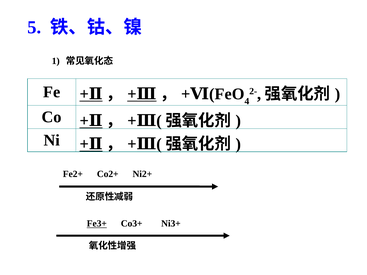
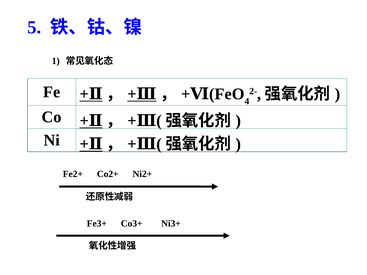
Fe3+ underline: present -> none (97, 224)
